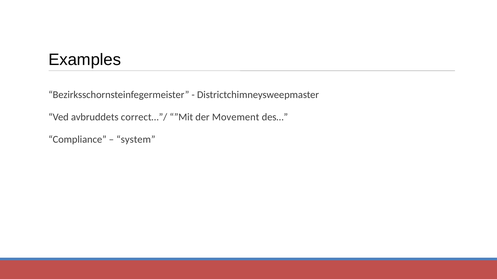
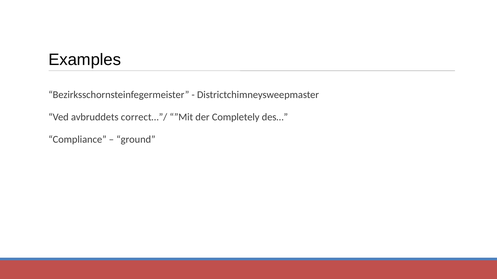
Movement: Movement -> Completely (236, 117)
system: system -> ground (136, 140)
